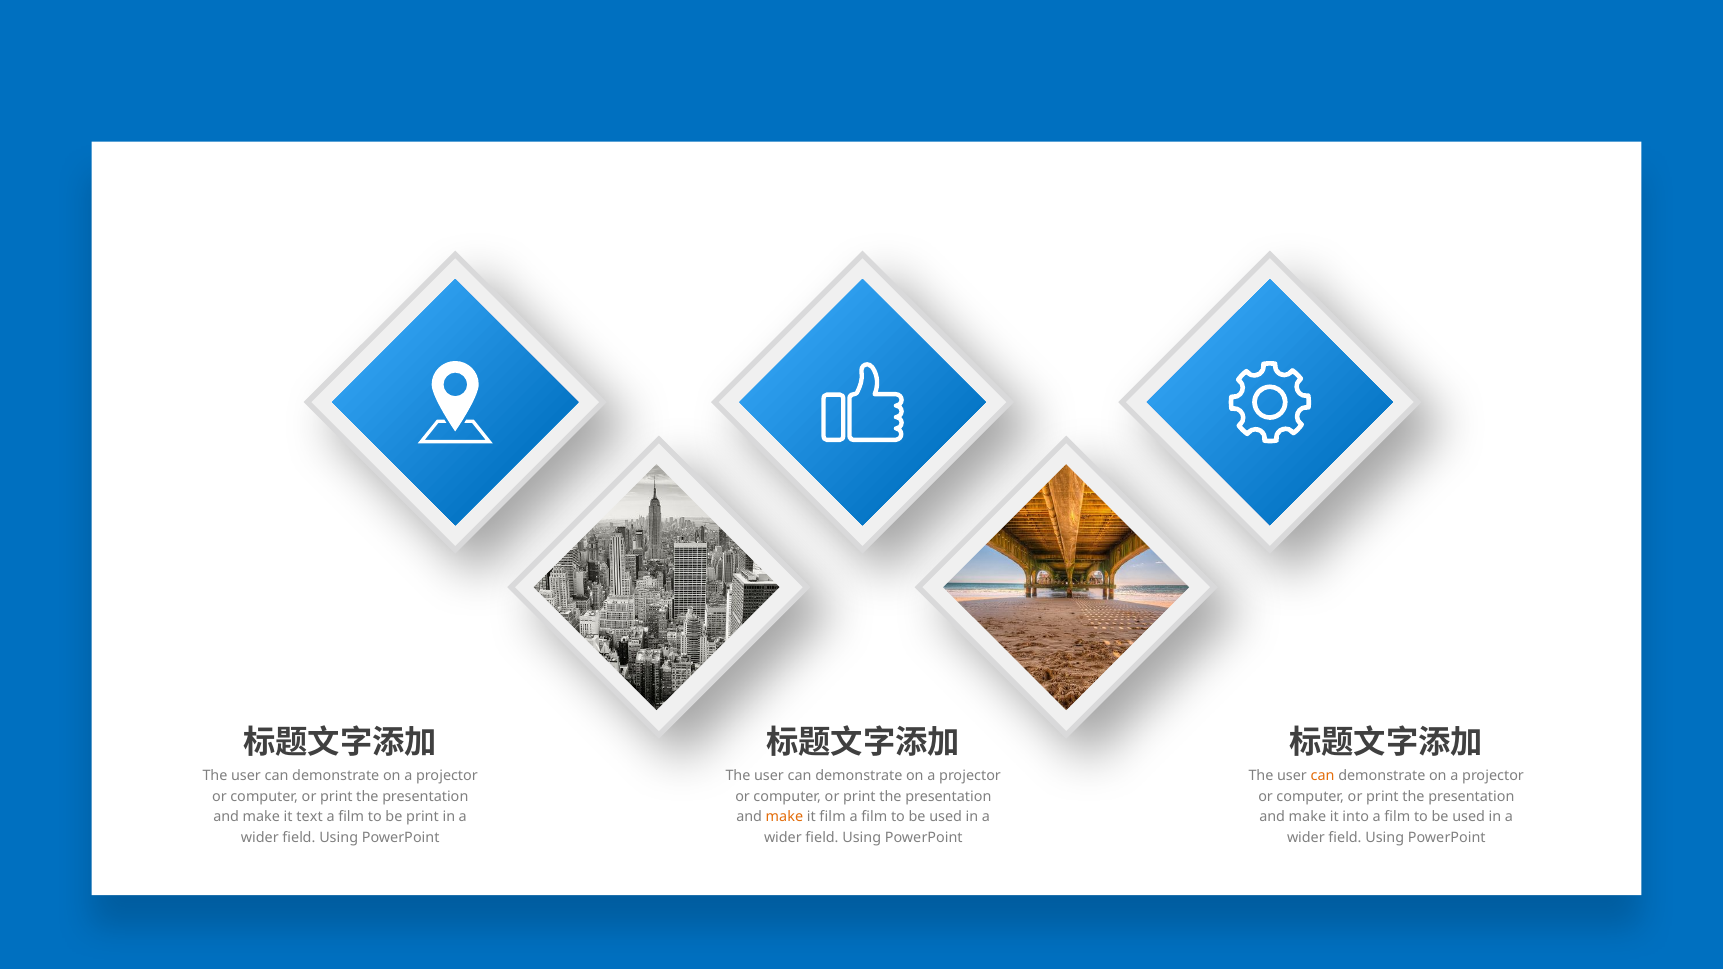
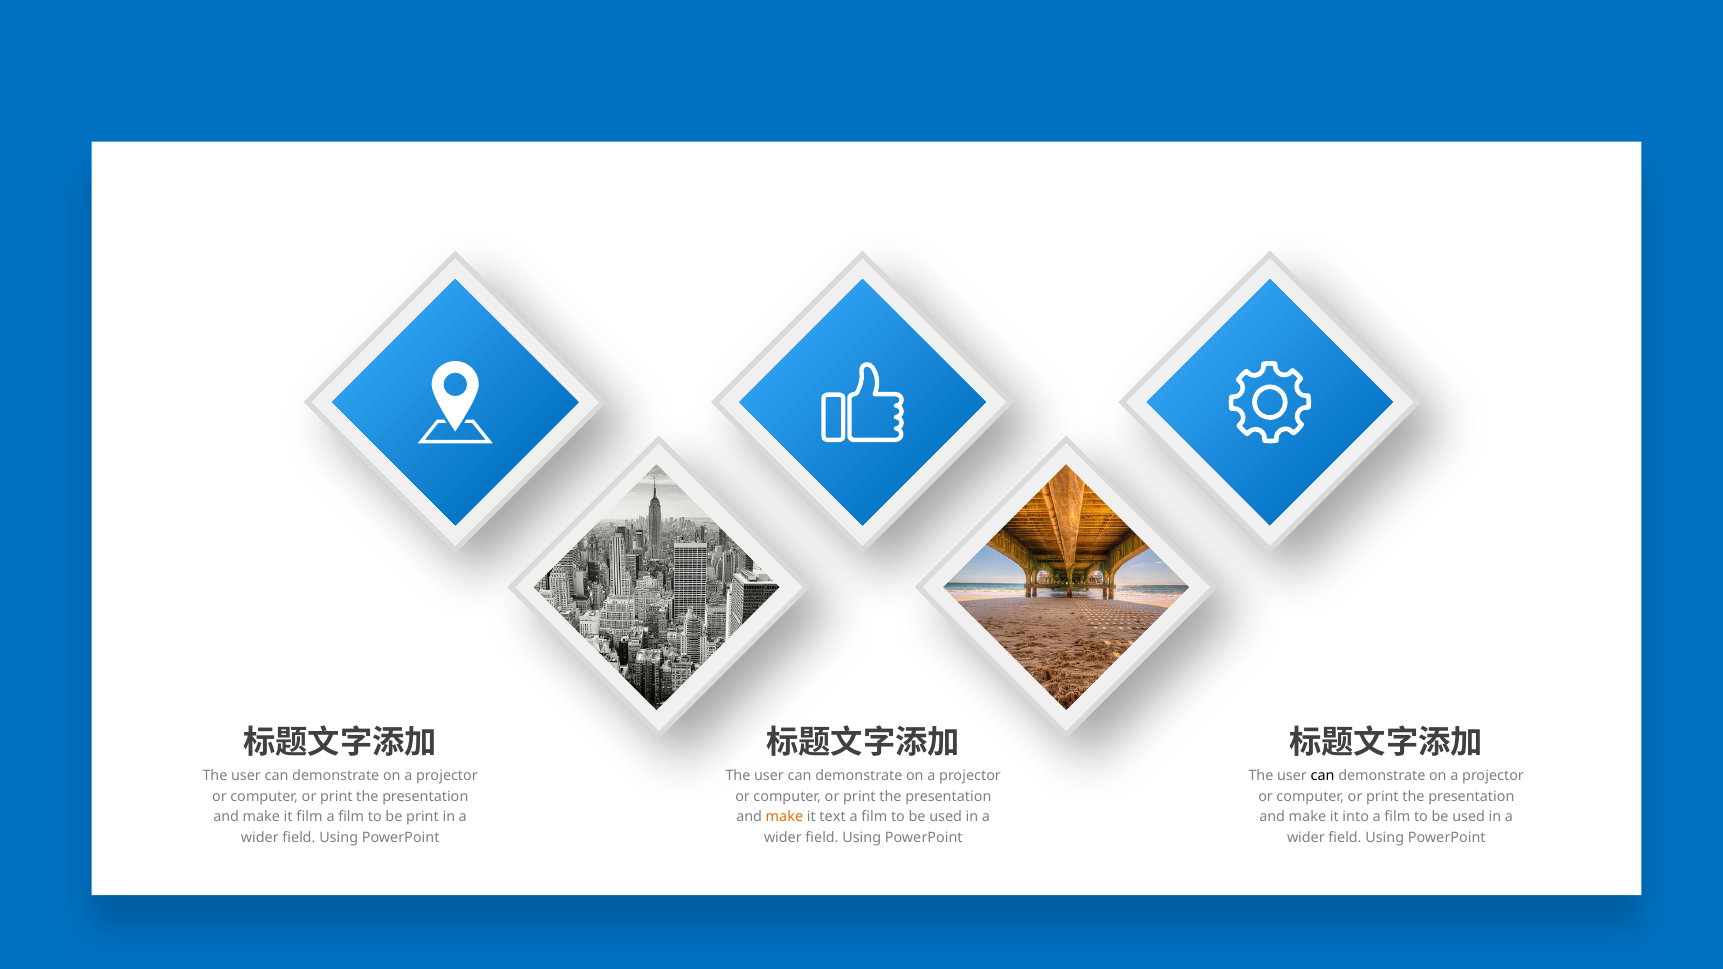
can colour: orange -> black (1323, 776)
it text: text -> film (310, 817)
it film: film -> text (833, 817)
